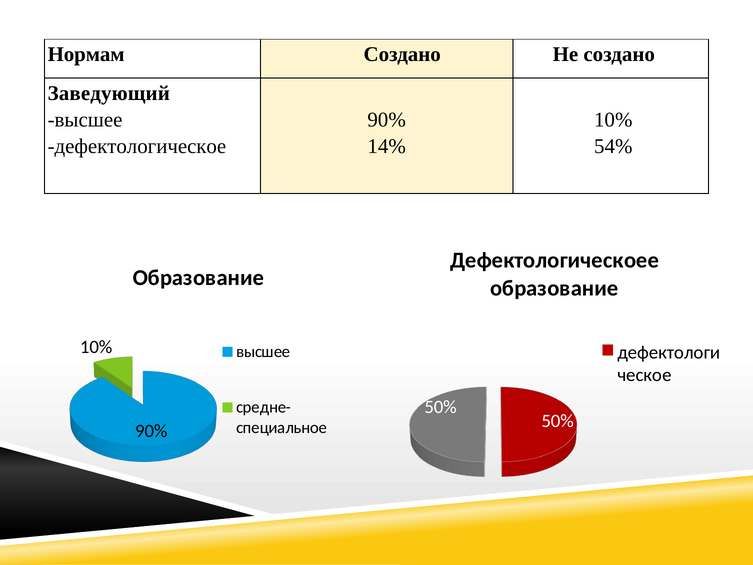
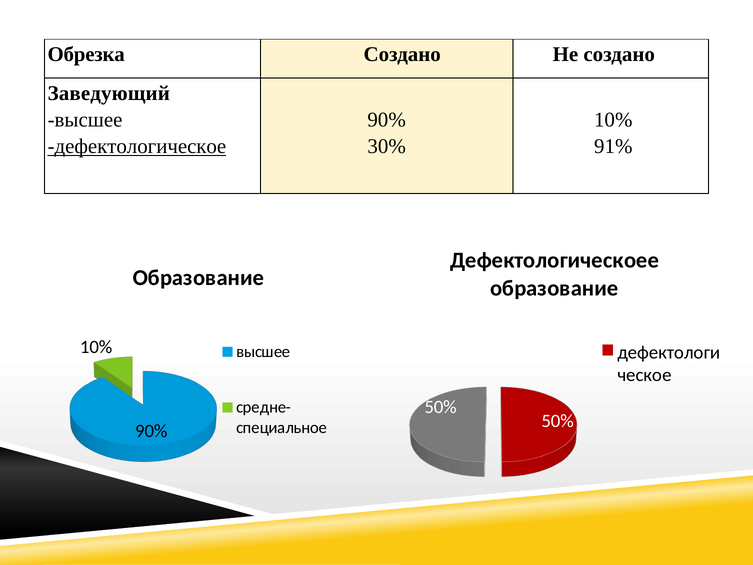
Нормам: Нормам -> Обрезка (86, 55)
дефектологическое underline: none -> present (137, 146)
14%: 14% -> 30% (387, 146)
54%: 54% -> 91% (613, 146)
